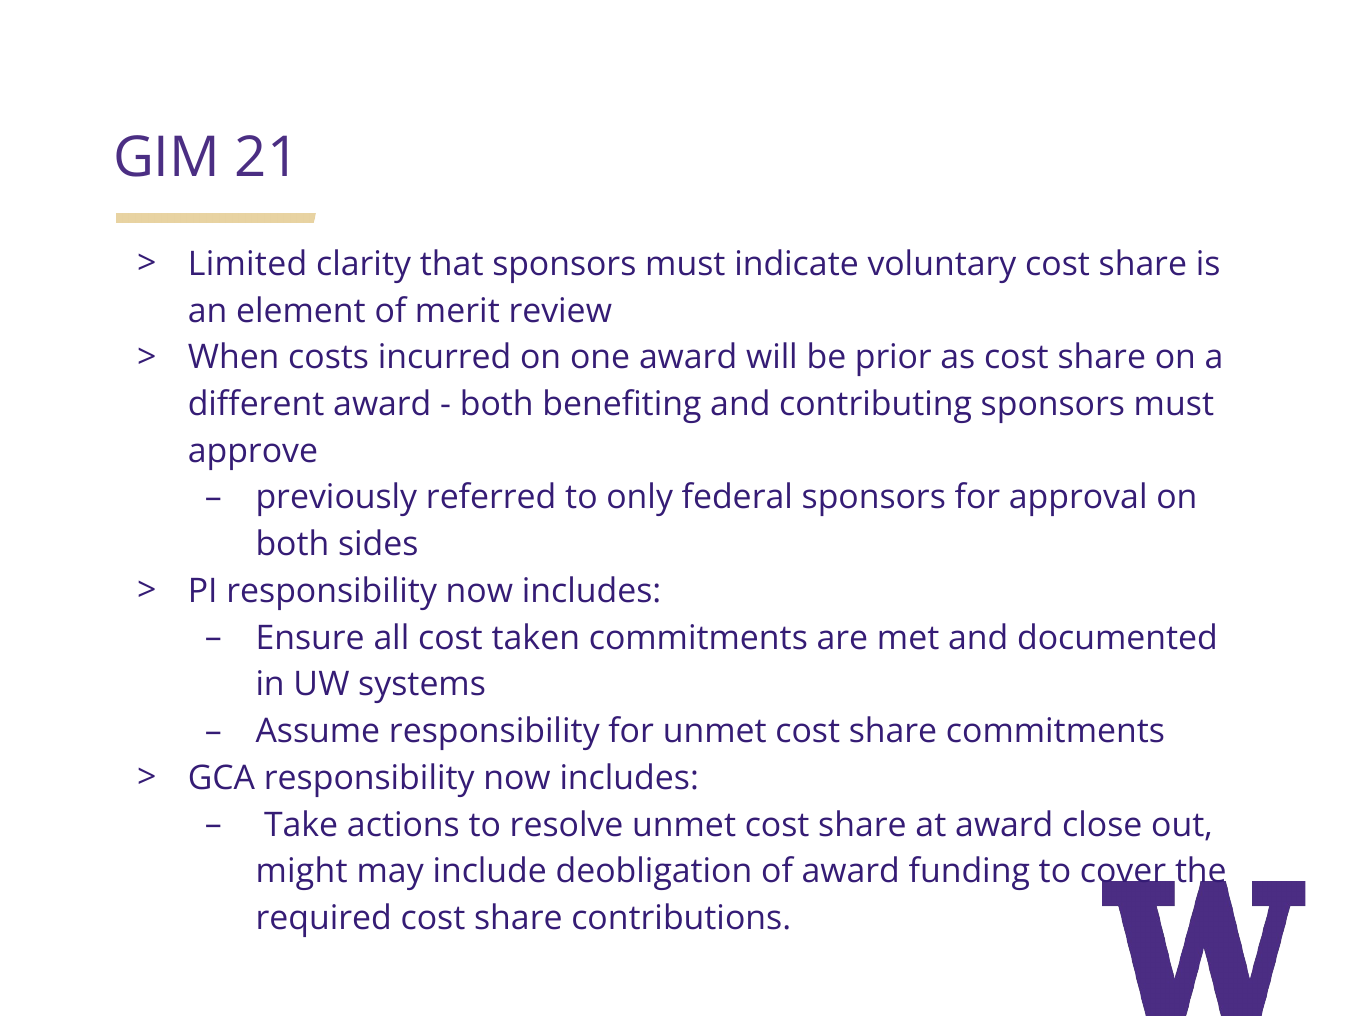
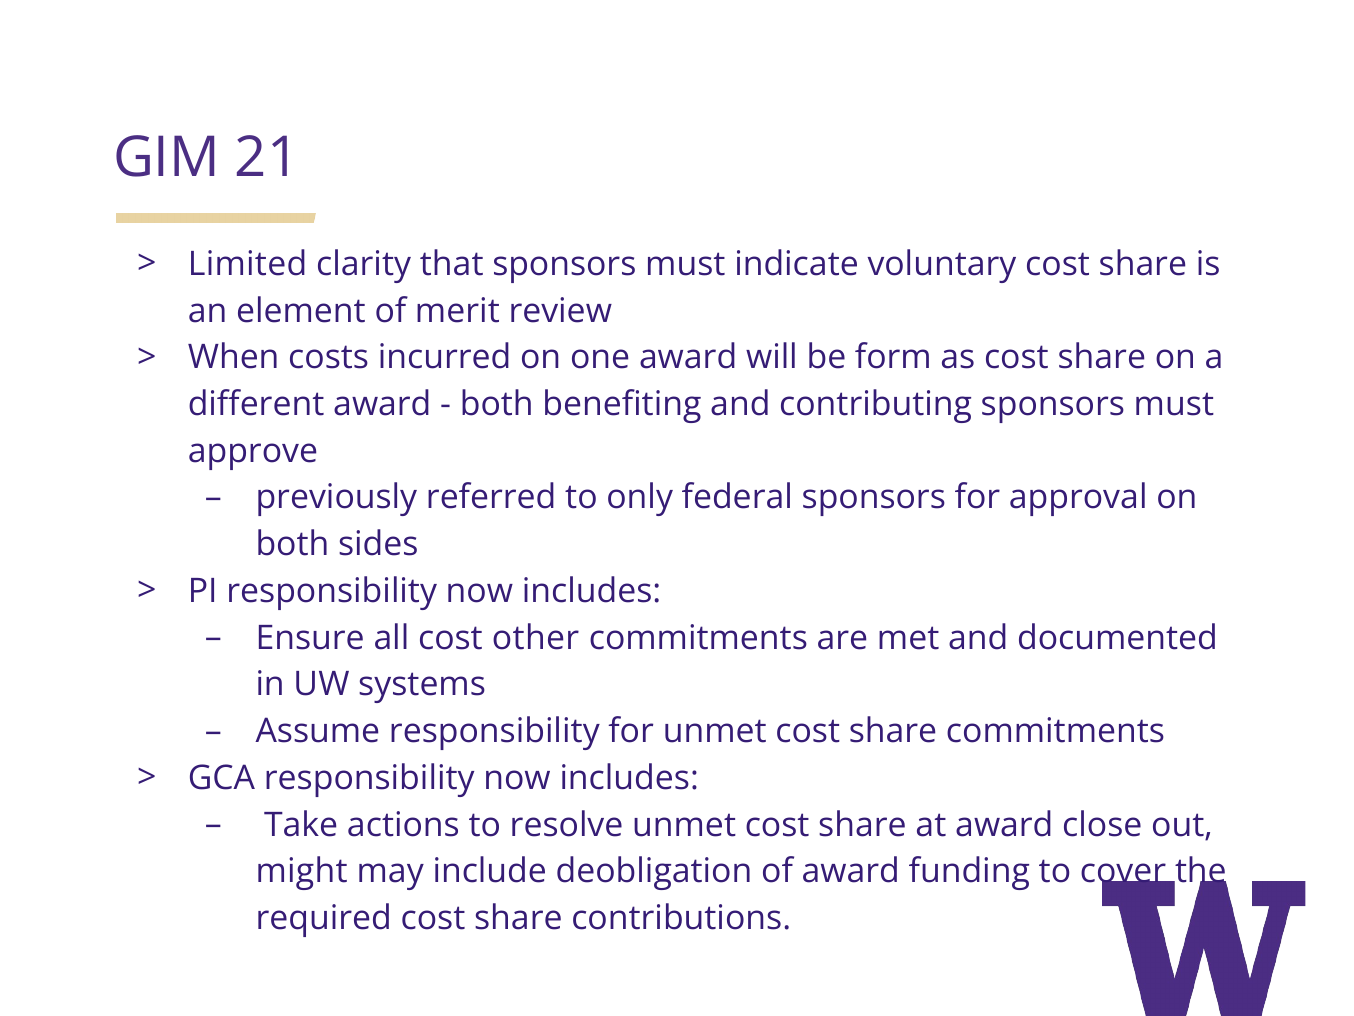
prior: prior -> form (893, 357)
taken: taken -> other (536, 638)
